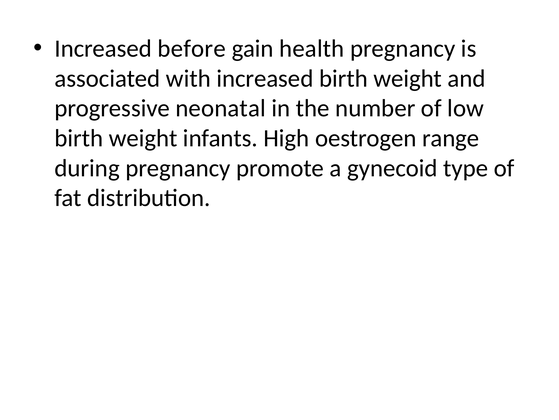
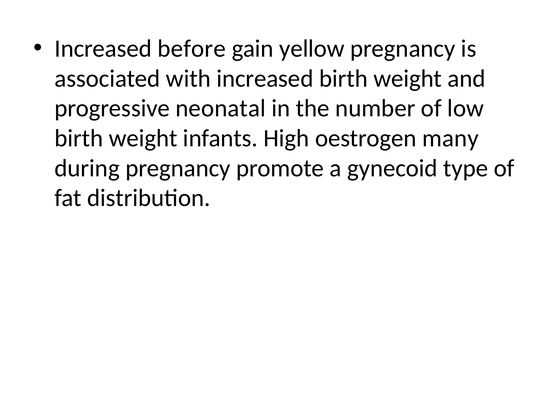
health: health -> yellow (312, 49)
range: range -> many (450, 138)
